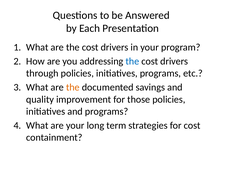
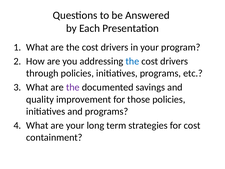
the colour: orange -> purple (73, 87)
